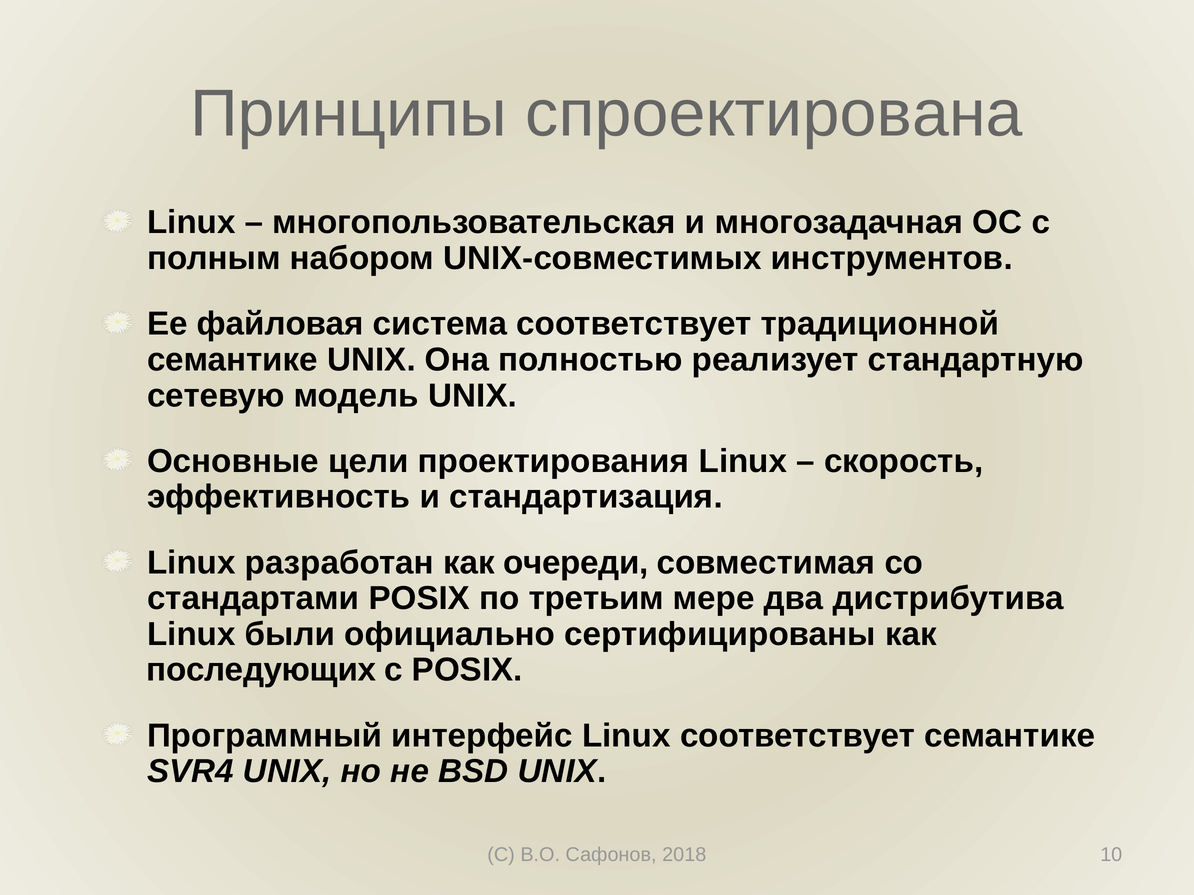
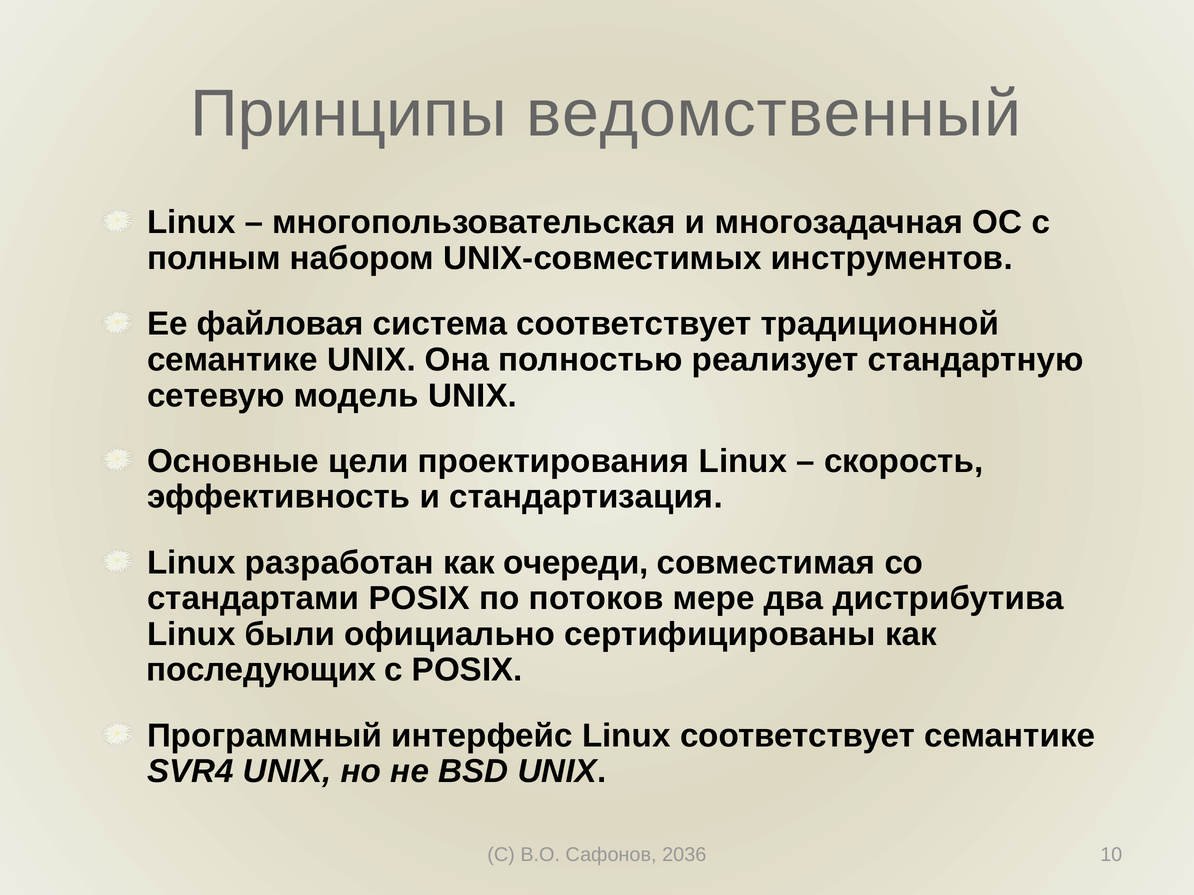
спроектирована: спроектирована -> ведомственный (774, 114)
третьим: третьим -> потоков (596, 599)
2018: 2018 -> 2036 (684, 855)
